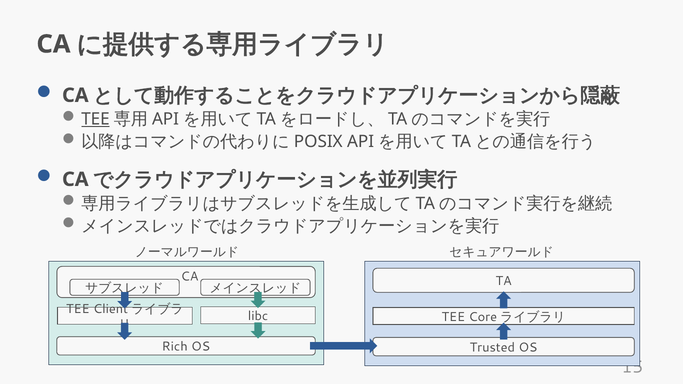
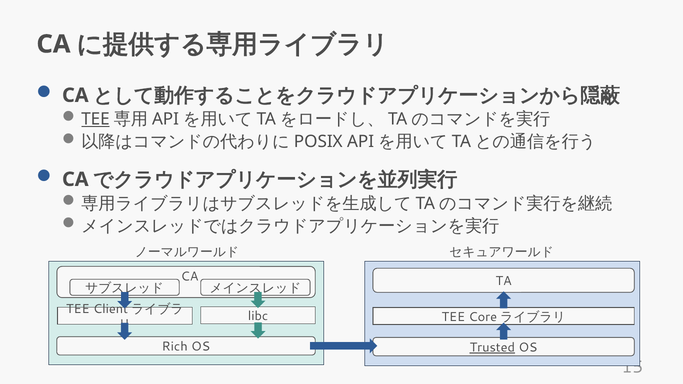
Trusted underline: none -> present (492, 348)
